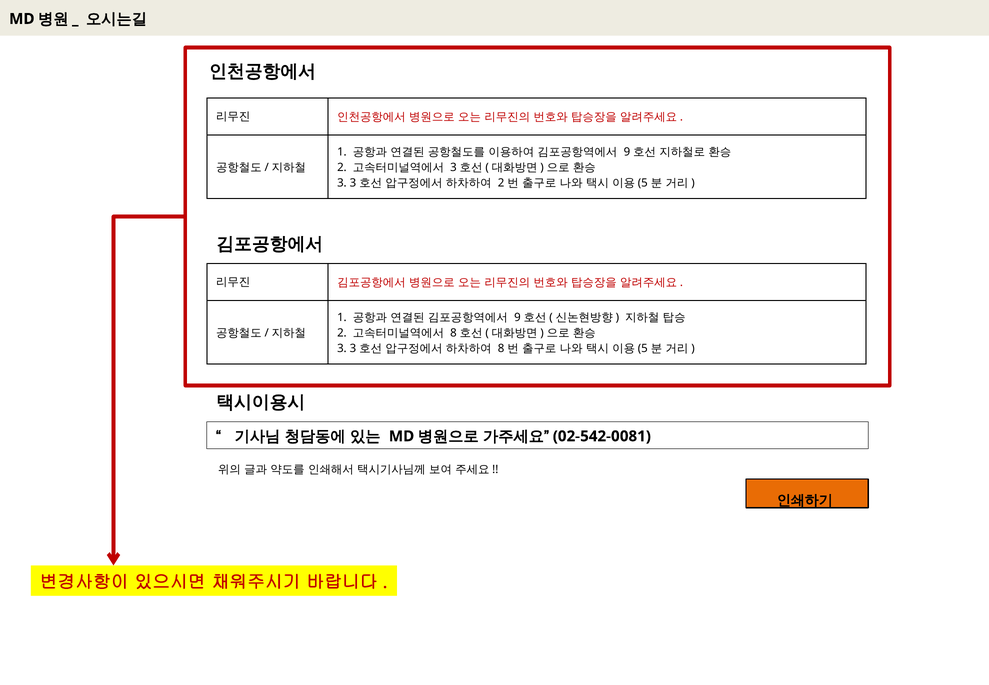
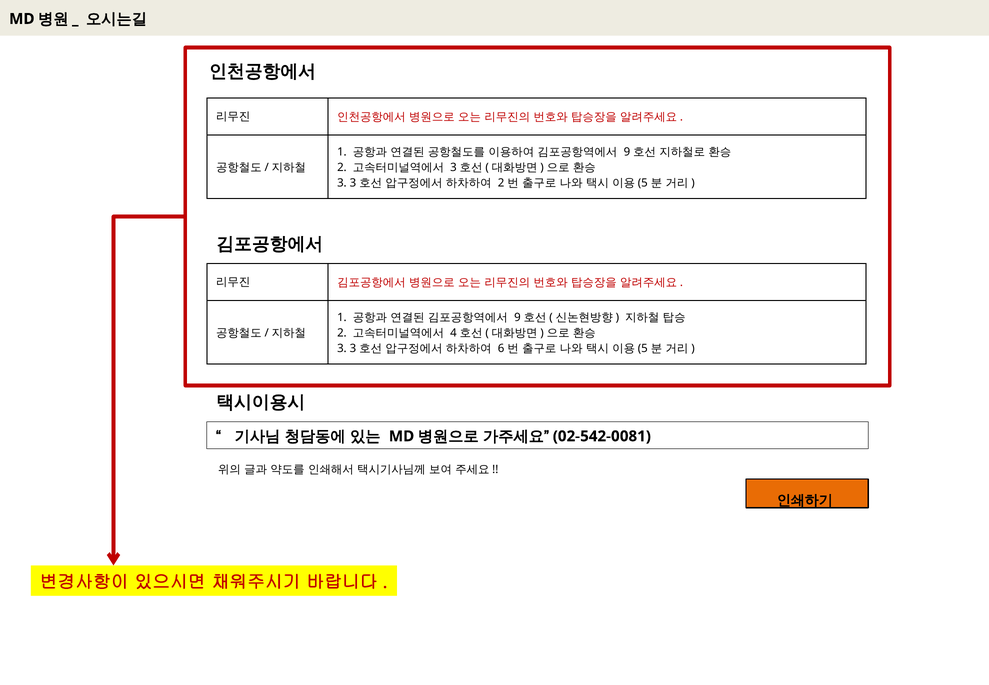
8: 8 -> 4 (454, 333)
8: 8 -> 6 (501, 348)
